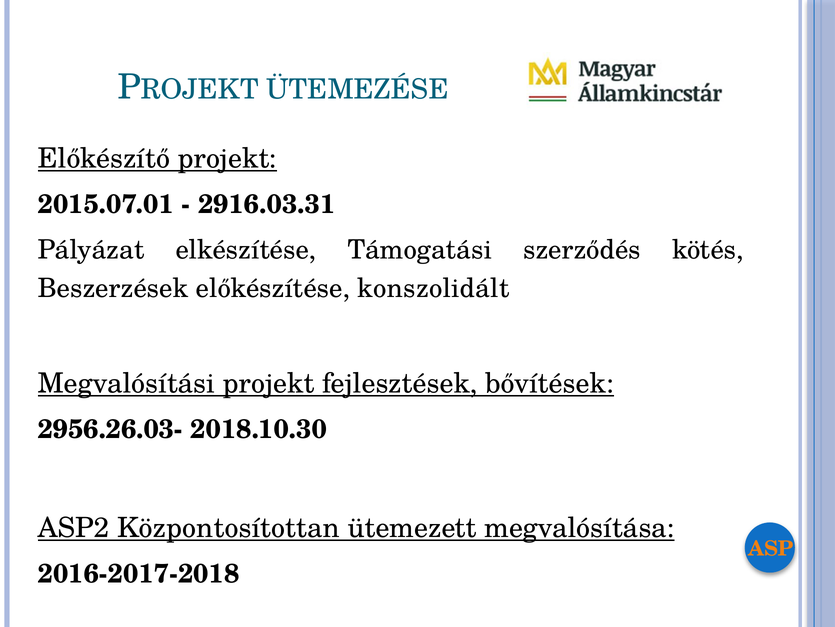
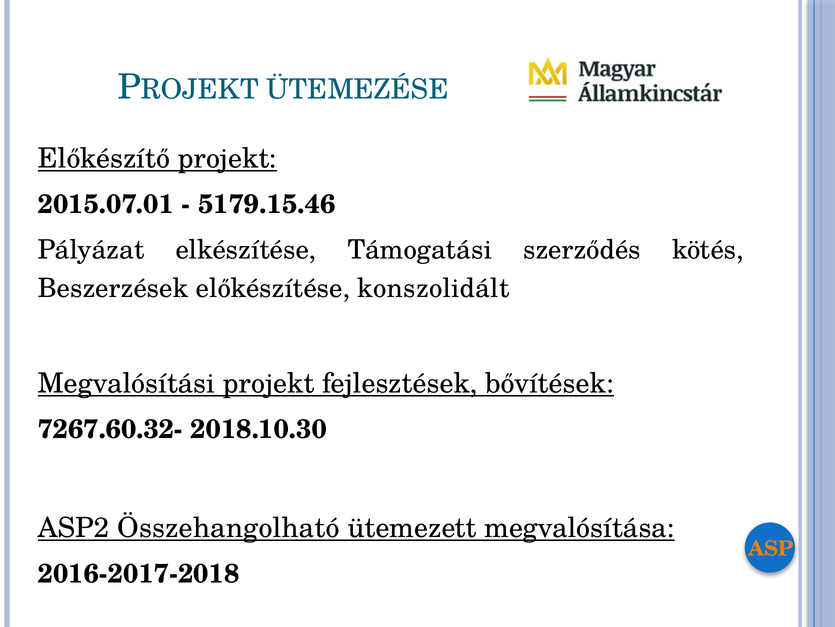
2916.03.31: 2916.03.31 -> 5179.15.46 (267, 204)
2956.26.03-: 2956.26.03- -> 7267.60.32- (110, 429)
Központosítottan: Központosítottan -> Összehangolható (228, 528)
